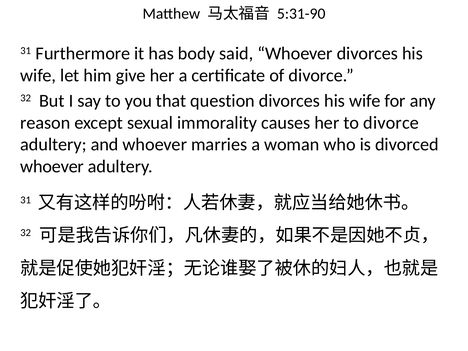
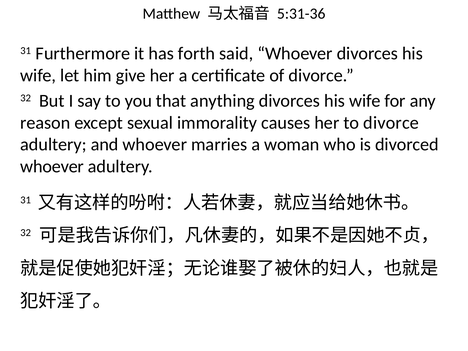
5:31-90: 5:31-90 -> 5:31-36 (301, 14)
body: body -> forth (197, 54)
question: question -> anything (223, 101)
